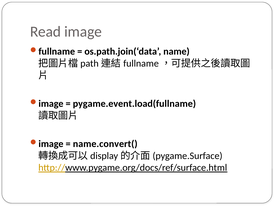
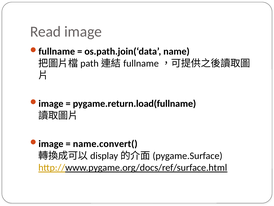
pygame.event.load(fullname: pygame.event.load(fullname -> pygame.return.load(fullname (134, 103)
